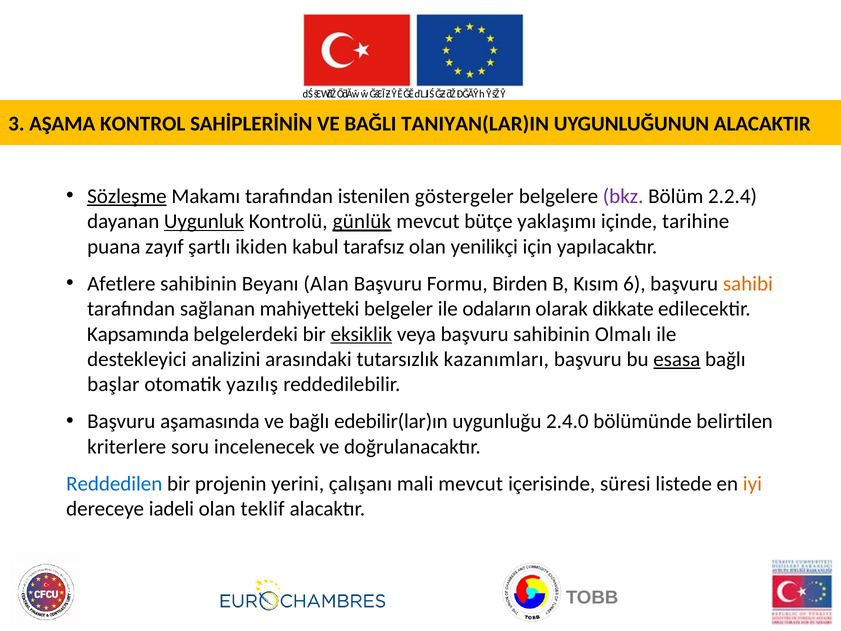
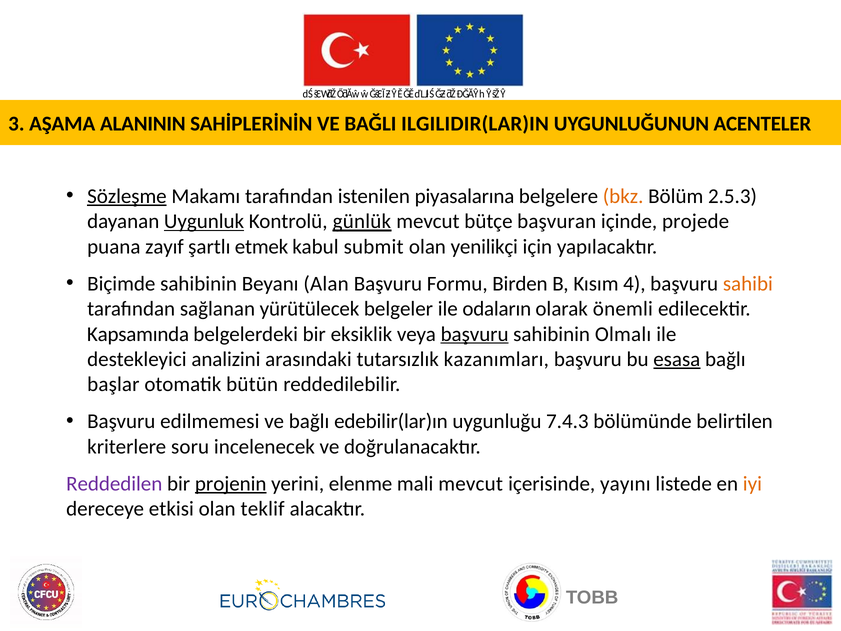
KONTROL: KONTROL -> ALANININ (143, 124)
TANIYAN(LAR)IN: TANIYAN(LAR)IN -> ILGILIDIR(LAR)IN (475, 124)
ALACAKTIR: ALACAKTIR -> ACENTELER (762, 124)
göstergeler: göstergeler -> piyasalarına (465, 196)
bkz colour: purple -> orange (623, 196)
2.2.4: 2.2.4 -> 2.5.3 (732, 196)
yaklaşımı: yaklaşımı -> başvuran (557, 221)
tarihine: tarihine -> projede (696, 221)
ikiden: ikiden -> etmek (262, 247)
tarafsız: tarafsız -> submit (374, 247)
Afetlere: Afetlere -> Biçimde (121, 283)
6: 6 -> 4 (634, 283)
mahiyetteki: mahiyetteki -> yürütülecek (310, 309)
dikkate: dikkate -> önemli (623, 309)
eksiklik underline: present -> none (361, 334)
başvuru underline: none -> present (475, 334)
yazılış: yazılış -> bütün (252, 384)
aşamasında: aşamasında -> edilmemesi (210, 421)
2.4.0: 2.4.0 -> 7.4.3 (567, 421)
Reddedilen colour: blue -> purple (114, 483)
projenin underline: none -> present (231, 483)
çalışanı: çalışanı -> elenme (361, 483)
süresi: süresi -> yayını (625, 483)
iadeli: iadeli -> etkisi (171, 509)
